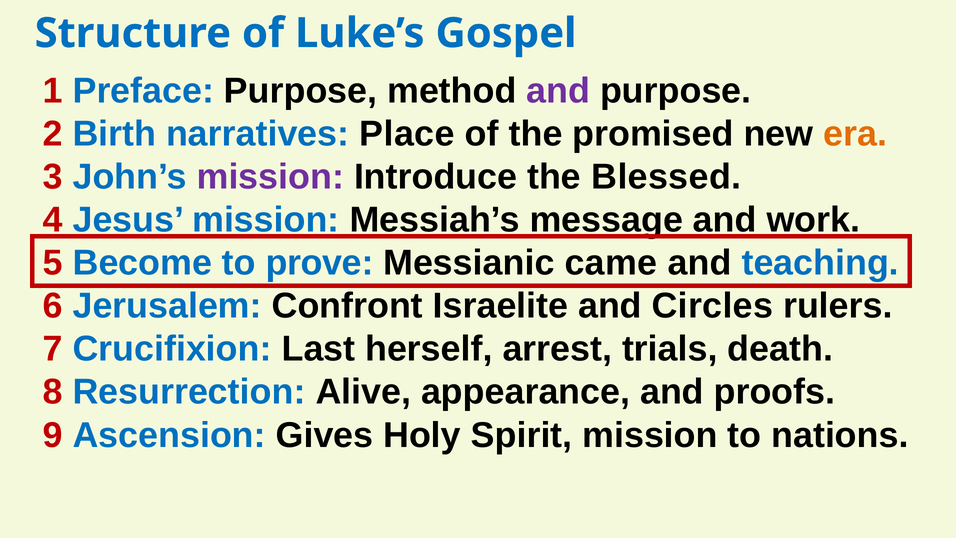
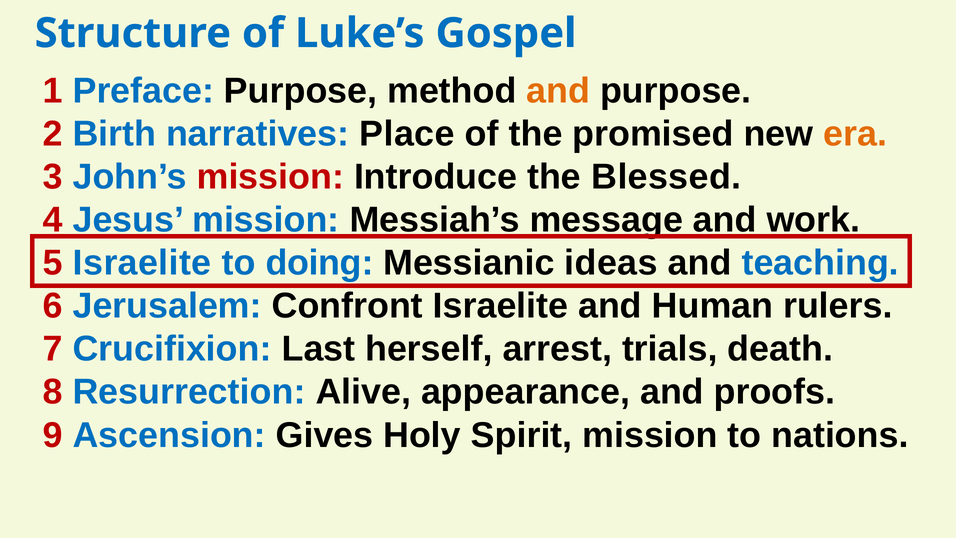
and colour: purple -> orange (558, 91)
mission colour: purple -> red (270, 177)
5 Become: Become -> Israelite (142, 263)
prove: prove -> doing (320, 263)
came: came -> ideas (611, 263)
Circles: Circles -> Human (713, 306)
